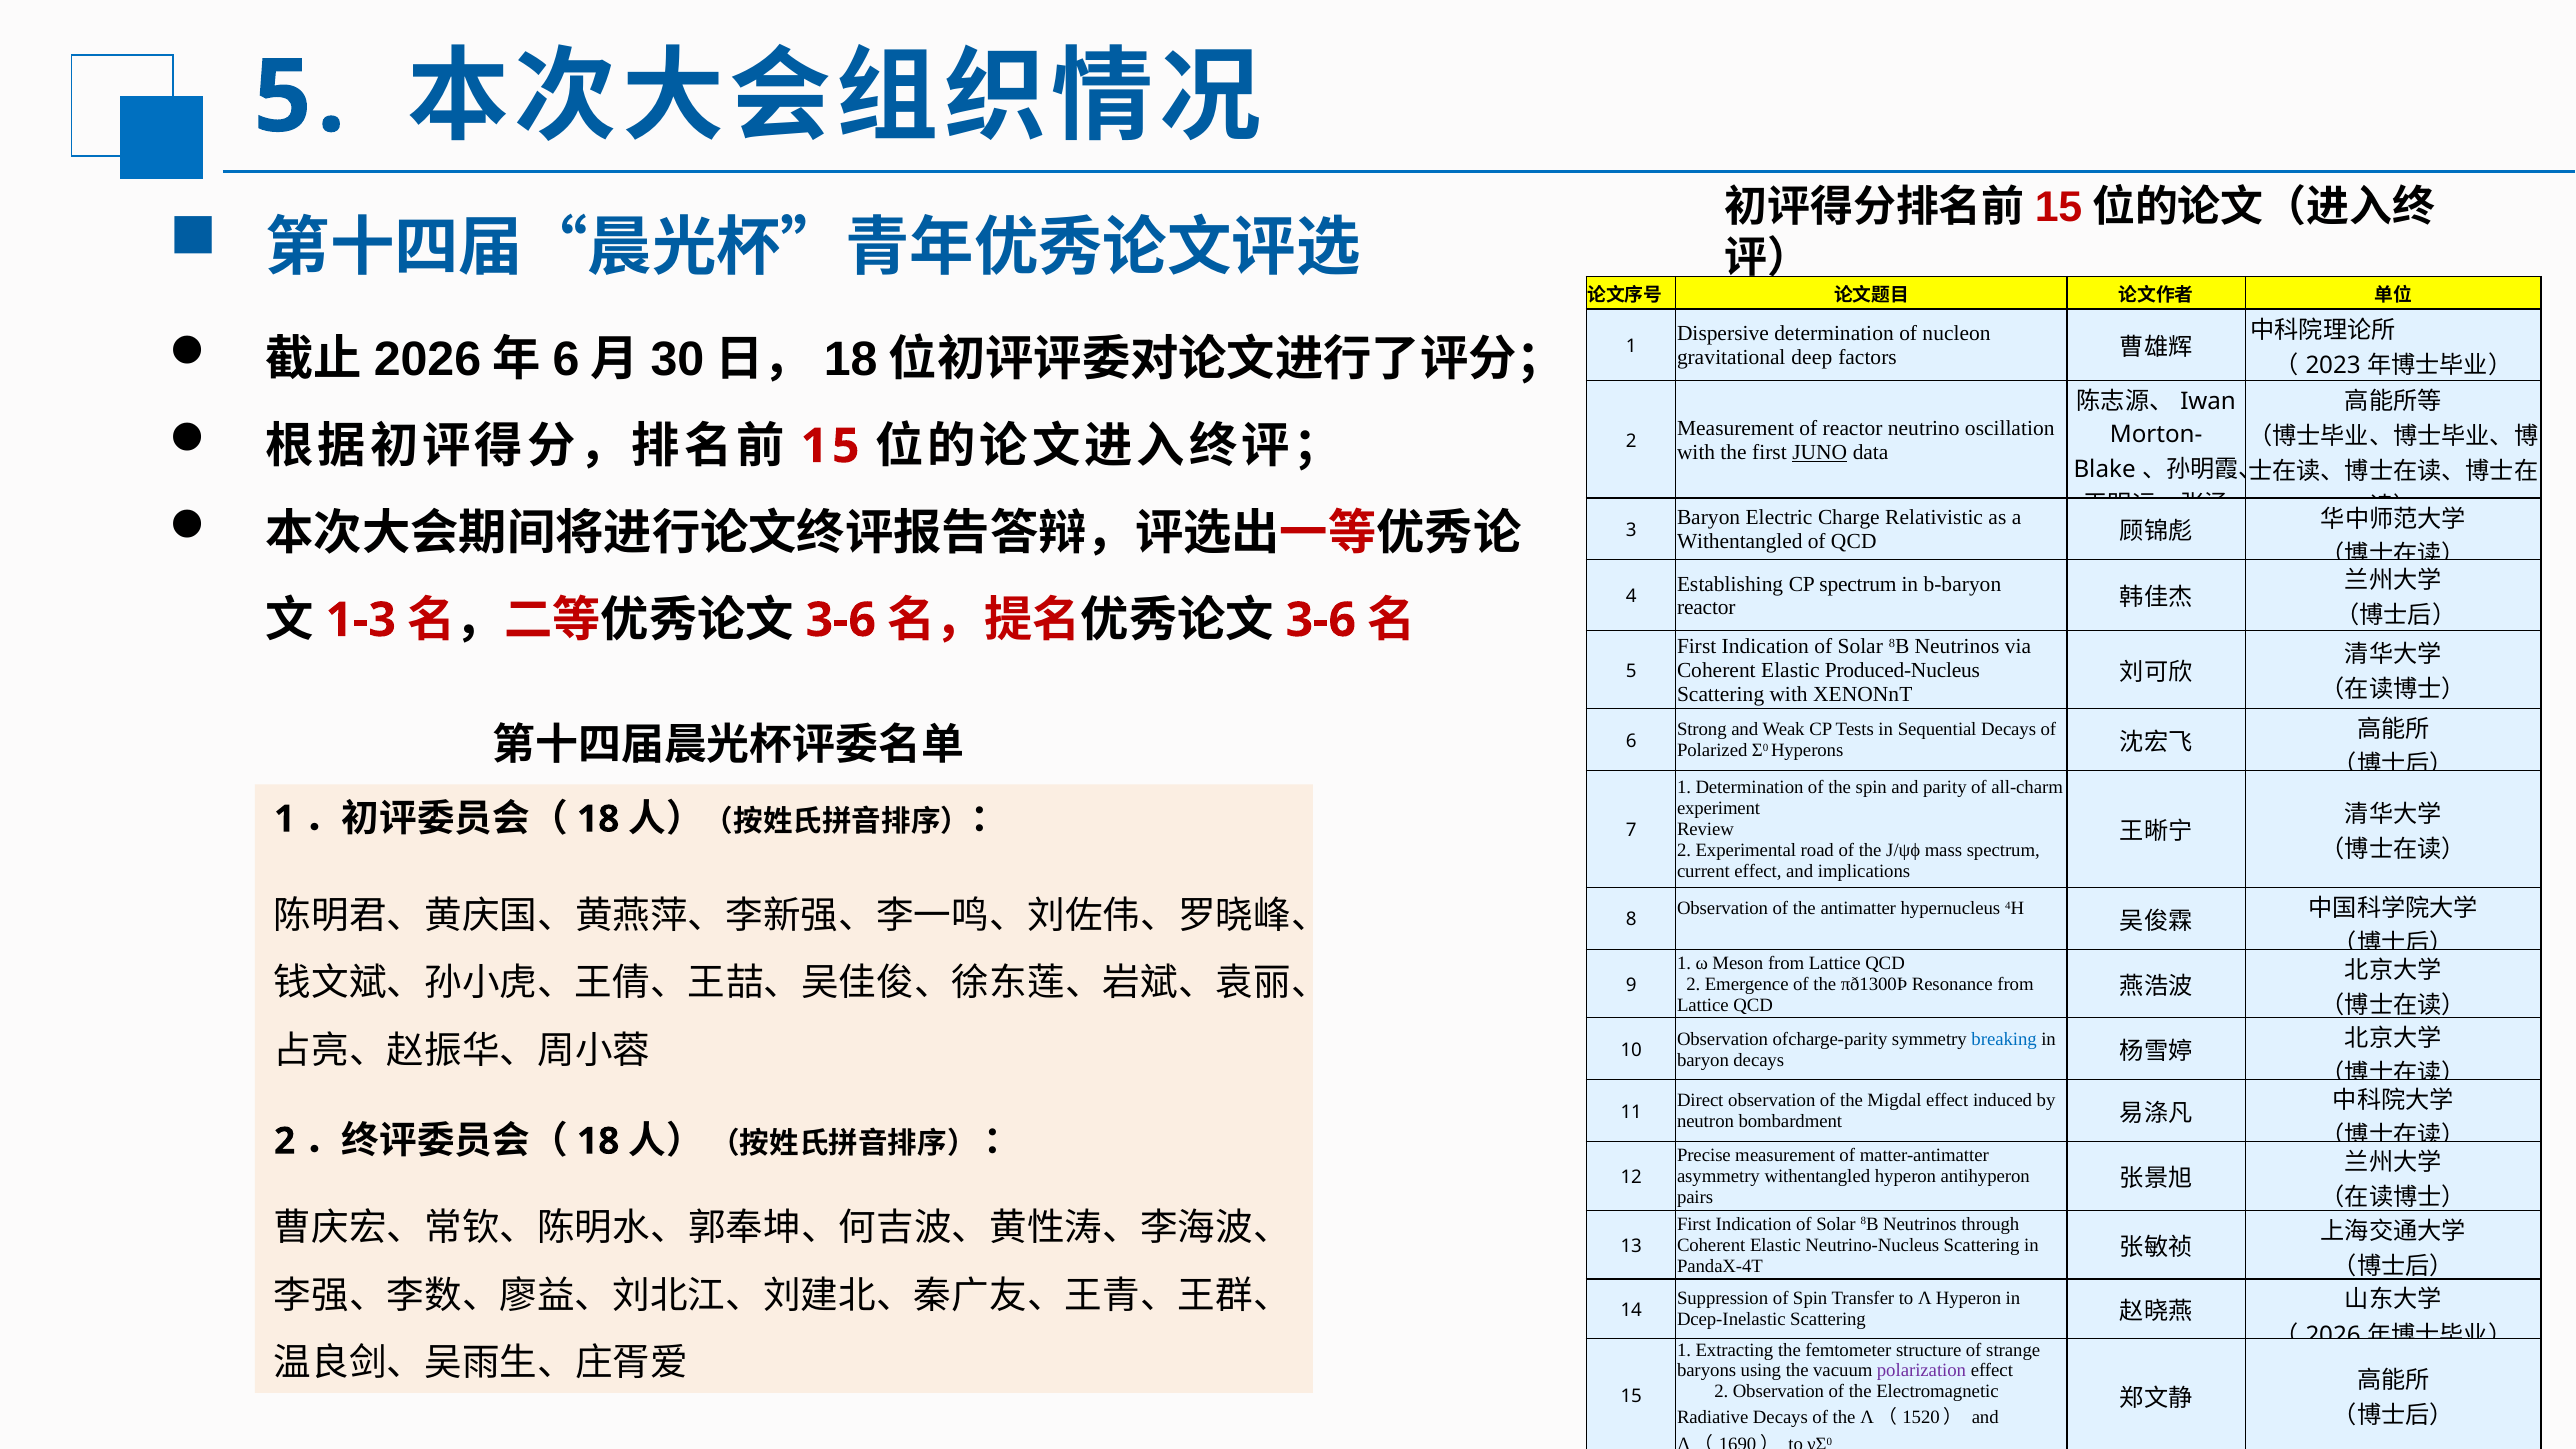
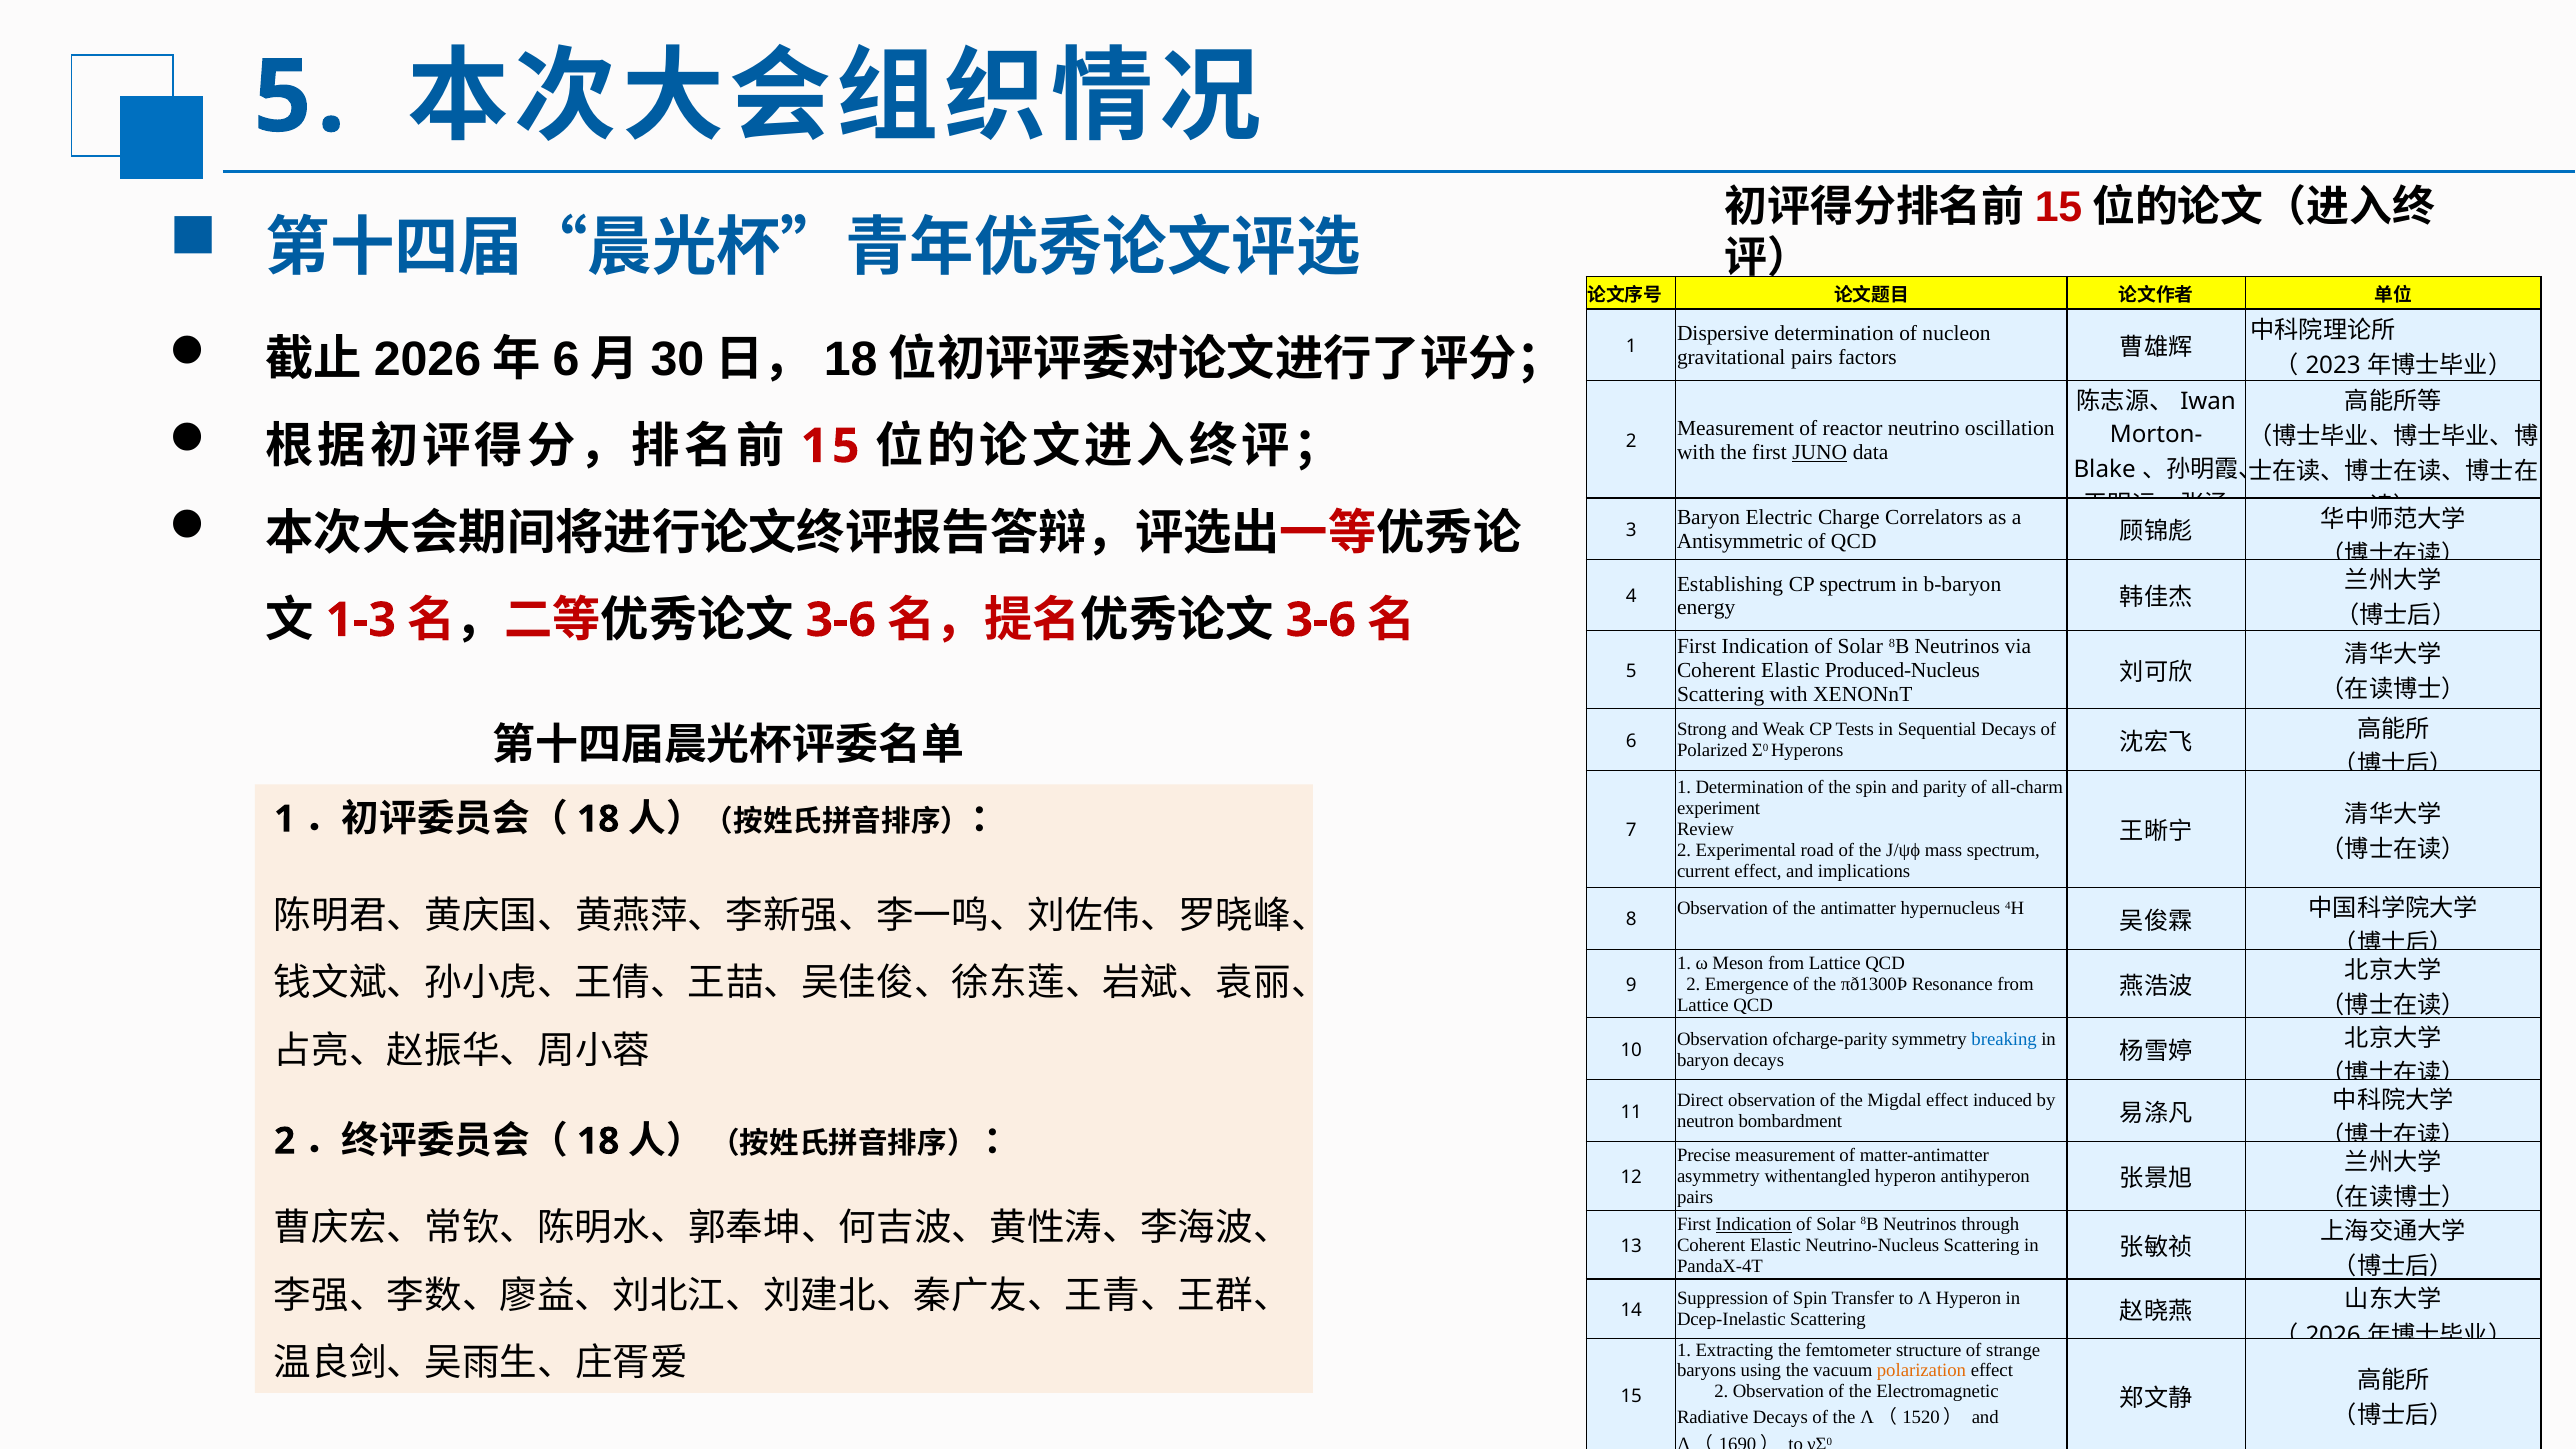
gravitational deep: deep -> pairs (1812, 358)
Relativistic: Relativistic -> Correlators (1934, 518)
Withentangled: Withentangled -> Antisymmetric (1740, 542)
reactor: reactor -> energy (1706, 608)
Indication underline: none -> present (1754, 1224)
polarization colour: purple -> orange (1921, 1371)
